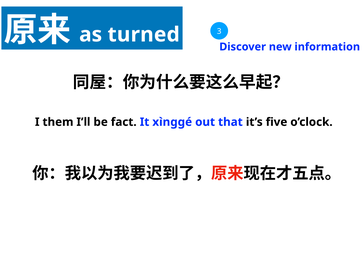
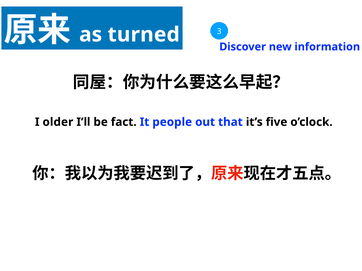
them: them -> older (58, 122)
xìnggé: xìnggé -> people (172, 122)
